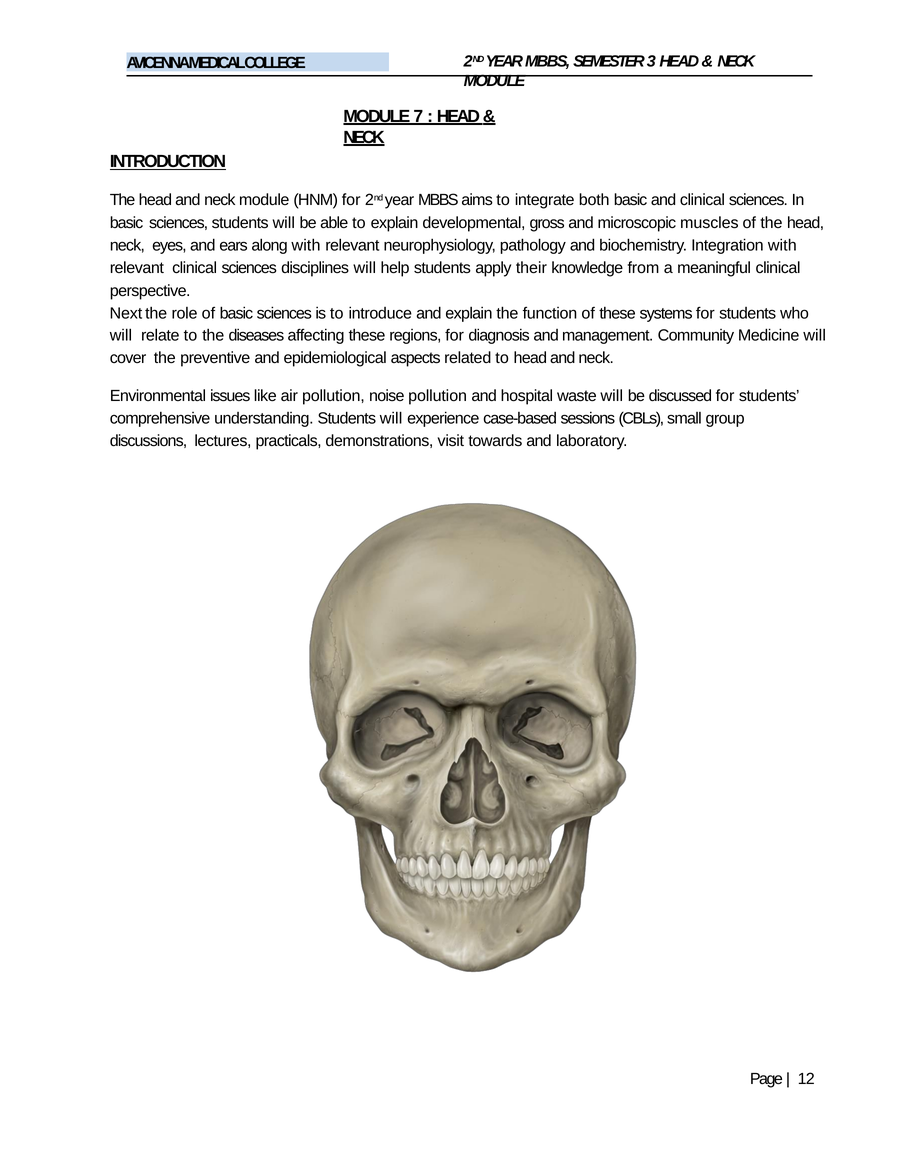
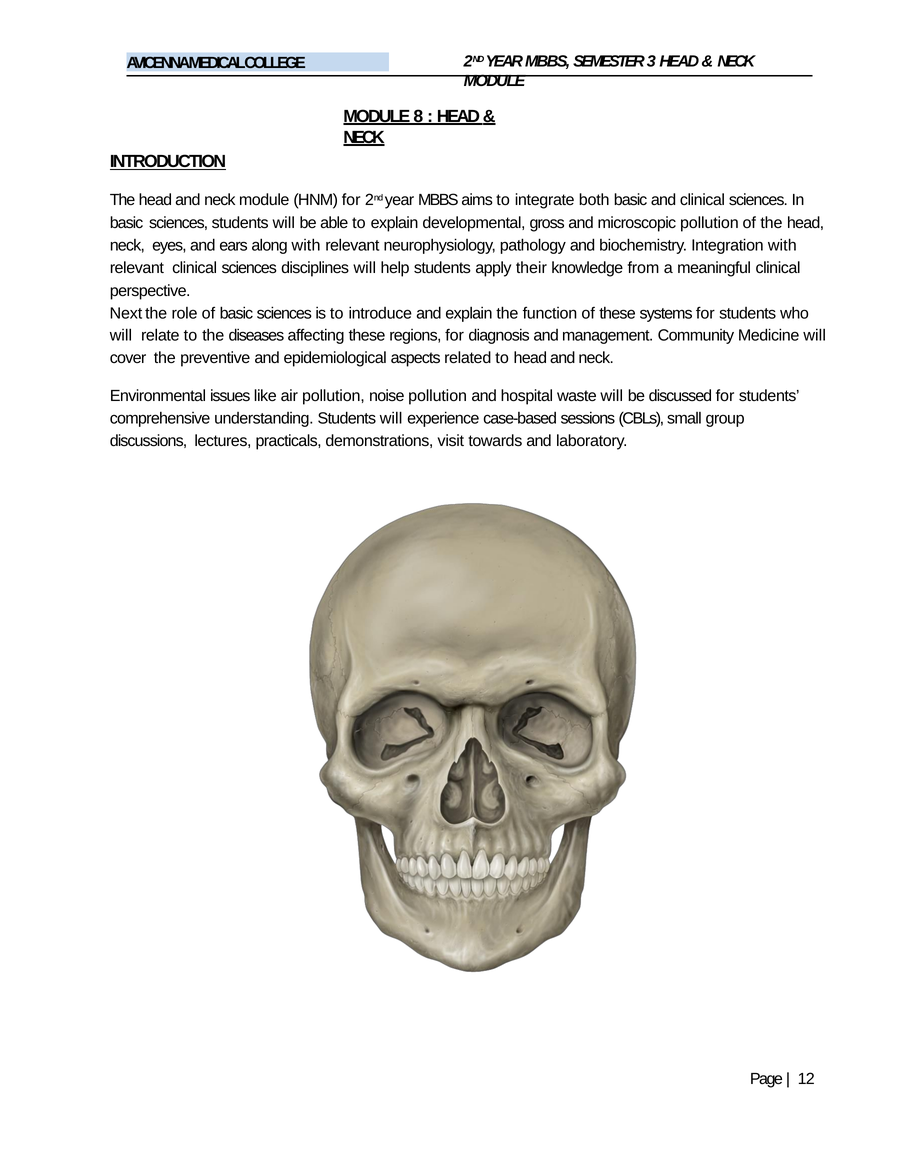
7: 7 -> 8 (418, 116)
microscopic muscles: muscles -> pollution (709, 223)
